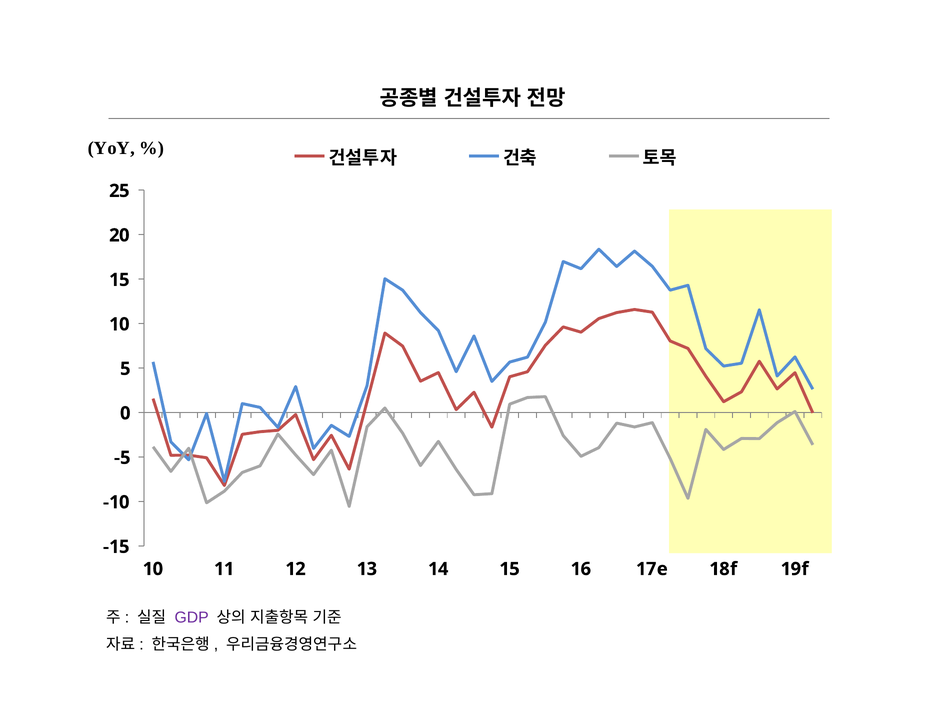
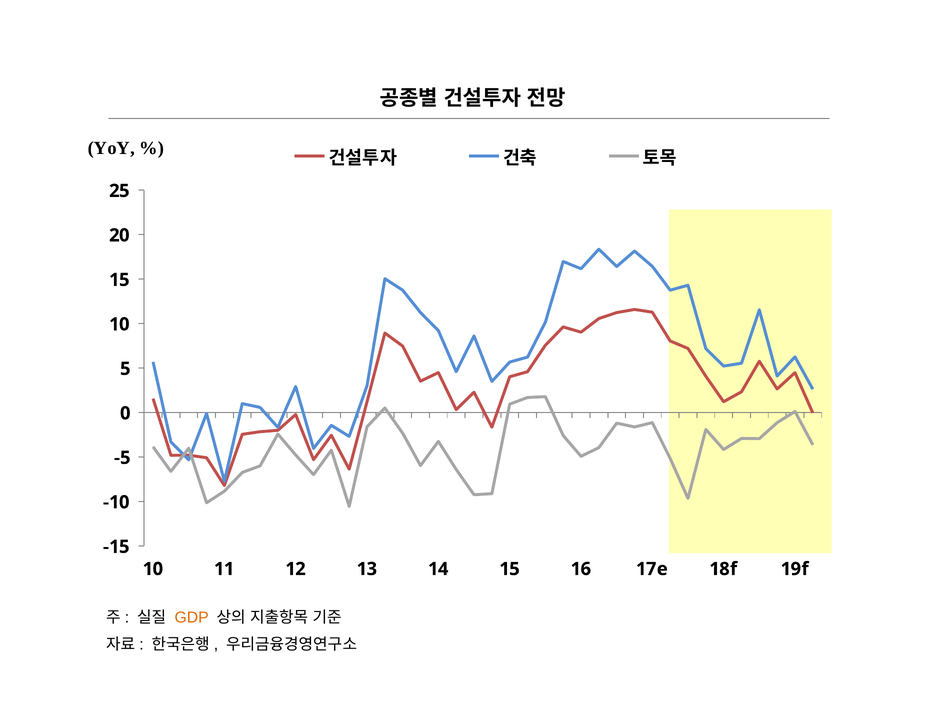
GDP colour: purple -> orange (192, 617)
